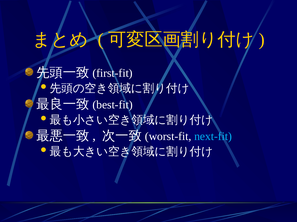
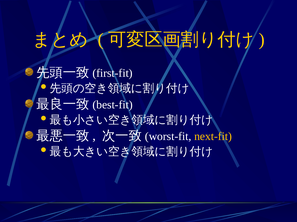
next-fit colour: light blue -> yellow (213, 137)
